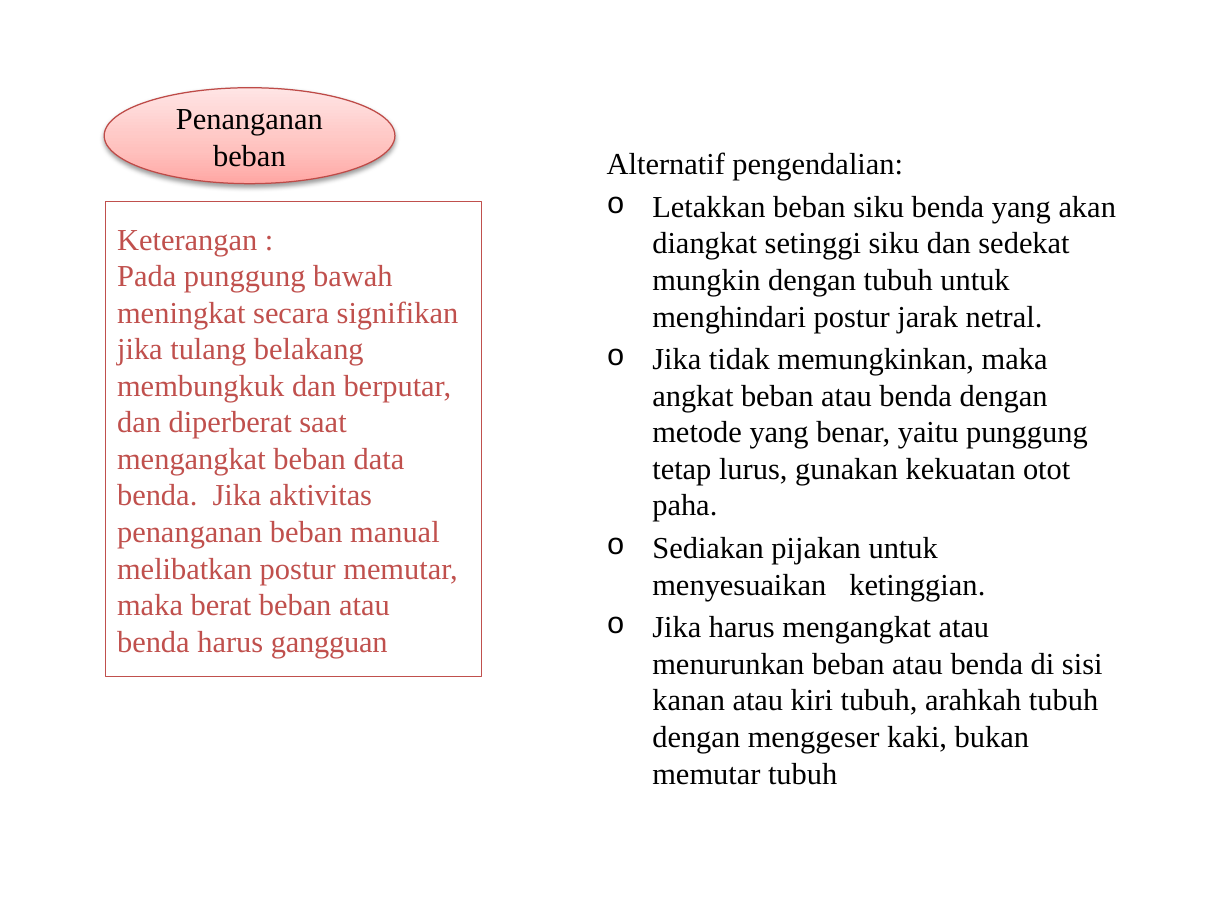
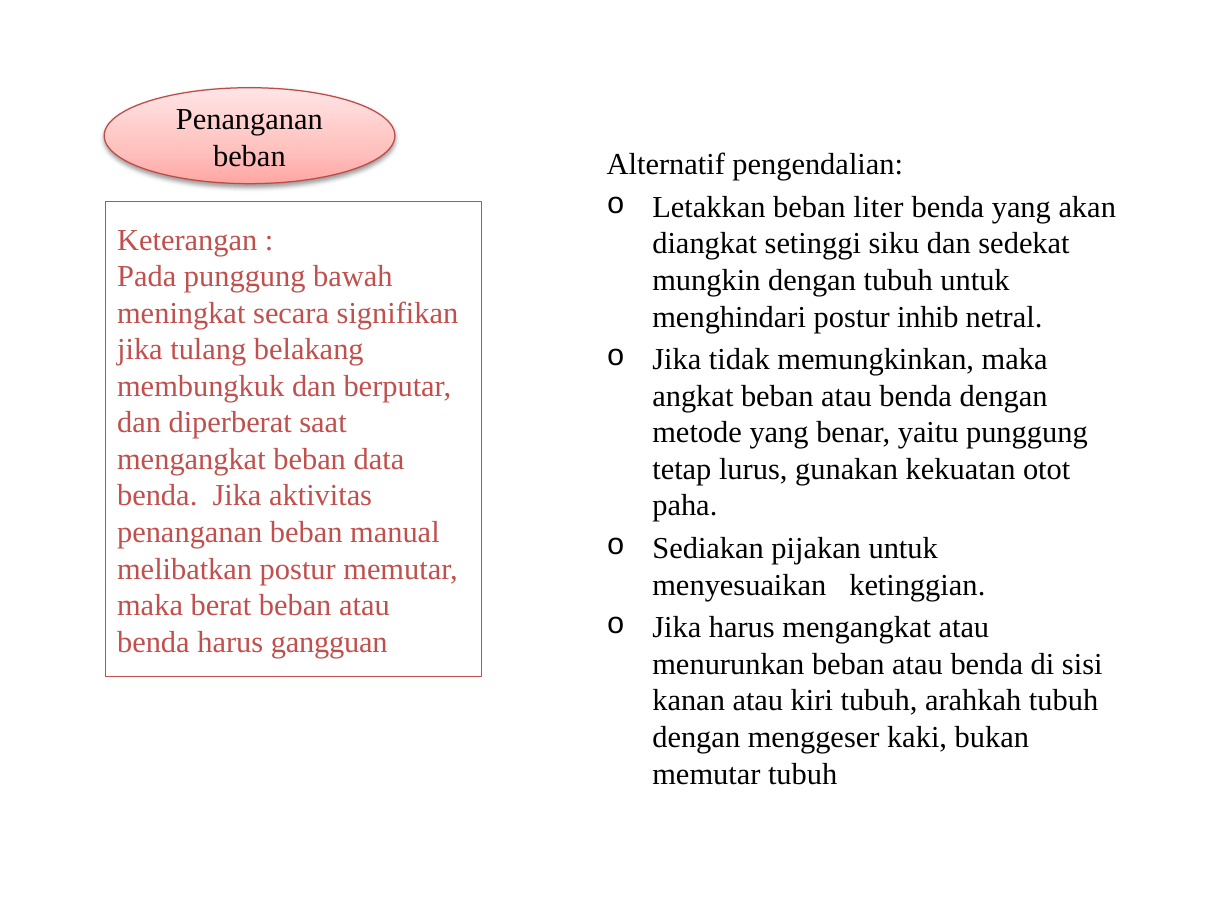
beban siku: siku -> liter (879, 207)
jarak: jarak -> inhib (928, 317)
